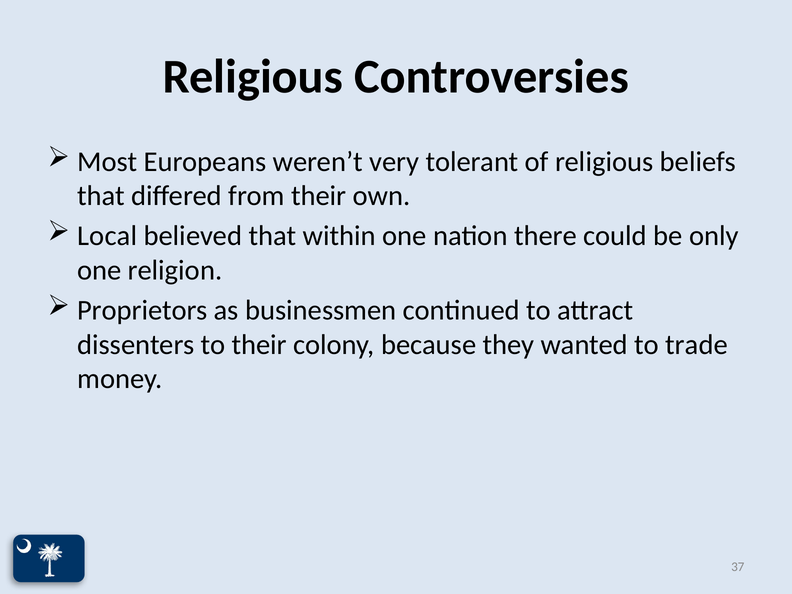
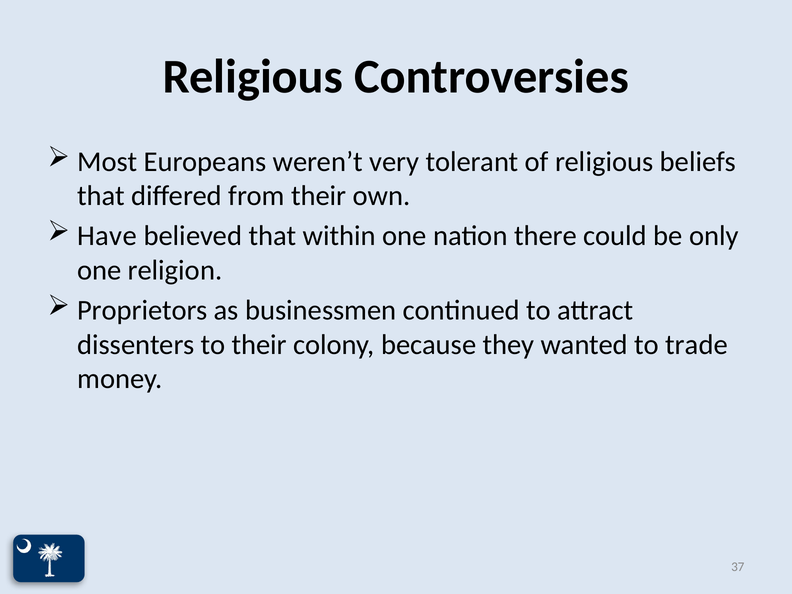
Local: Local -> Have (107, 236)
